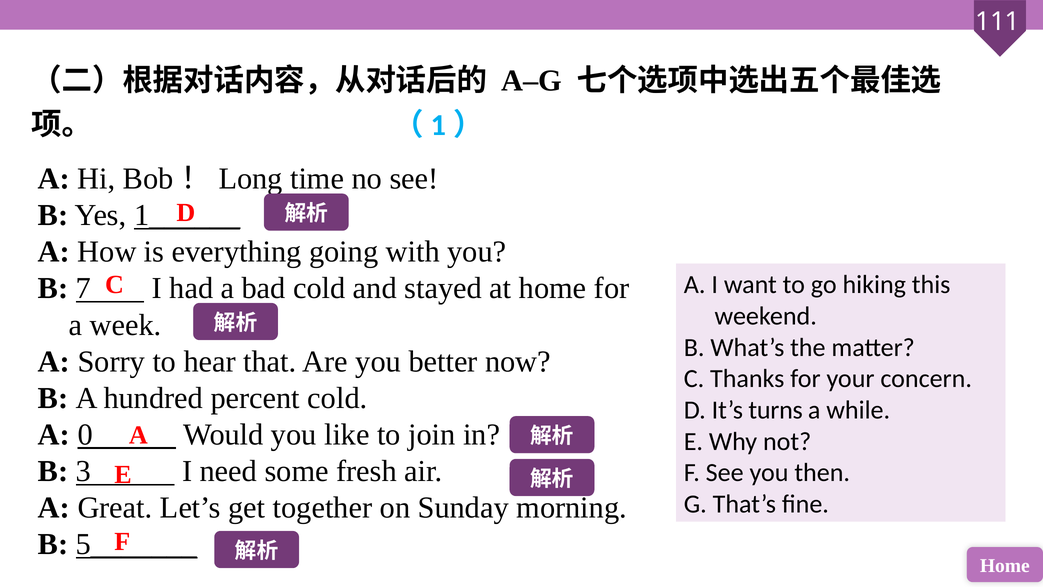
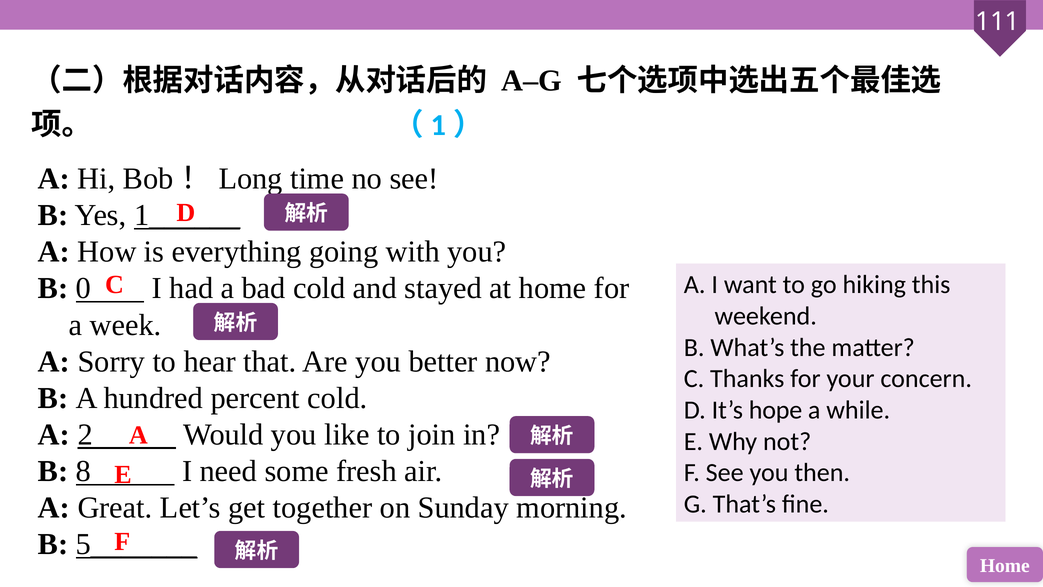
7: 7 -> 0 (83, 288)
turns: turns -> hope (776, 410)
0: 0 -> 2 (85, 434)
3: 3 -> 8 (83, 471)
